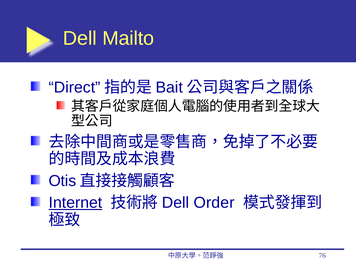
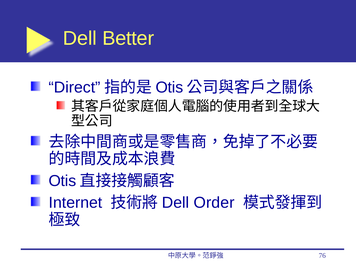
Mailto: Mailto -> Better (128, 38)
Bait: Bait -> Otis (169, 87)
Internet underline: present -> none (75, 203)
